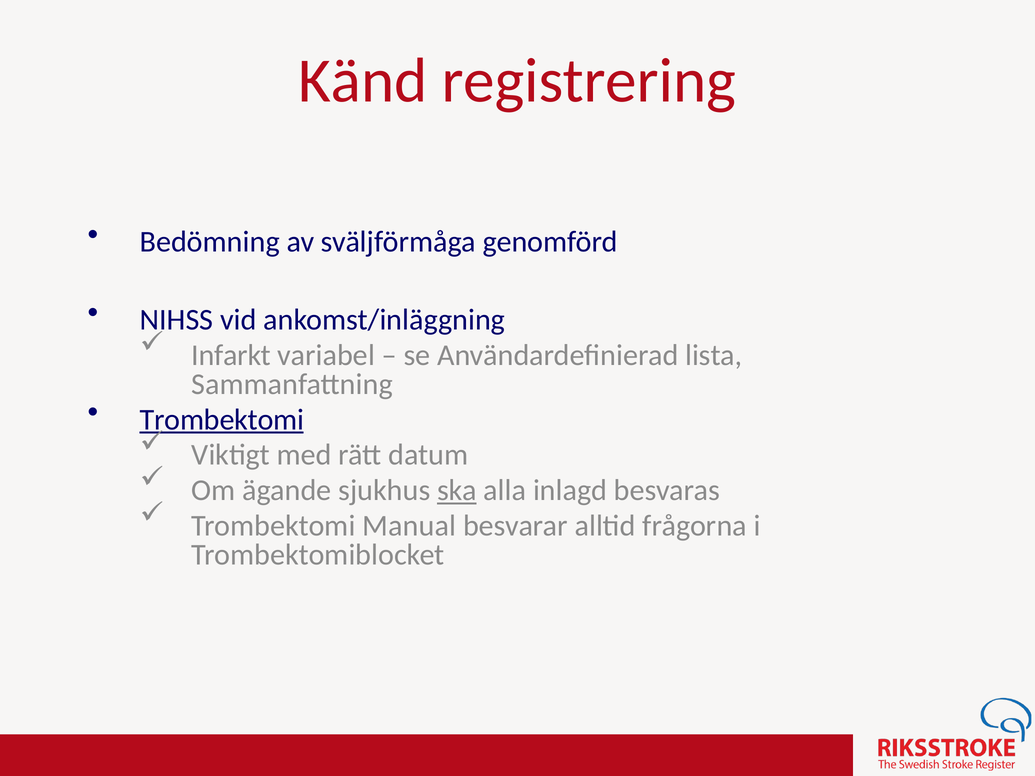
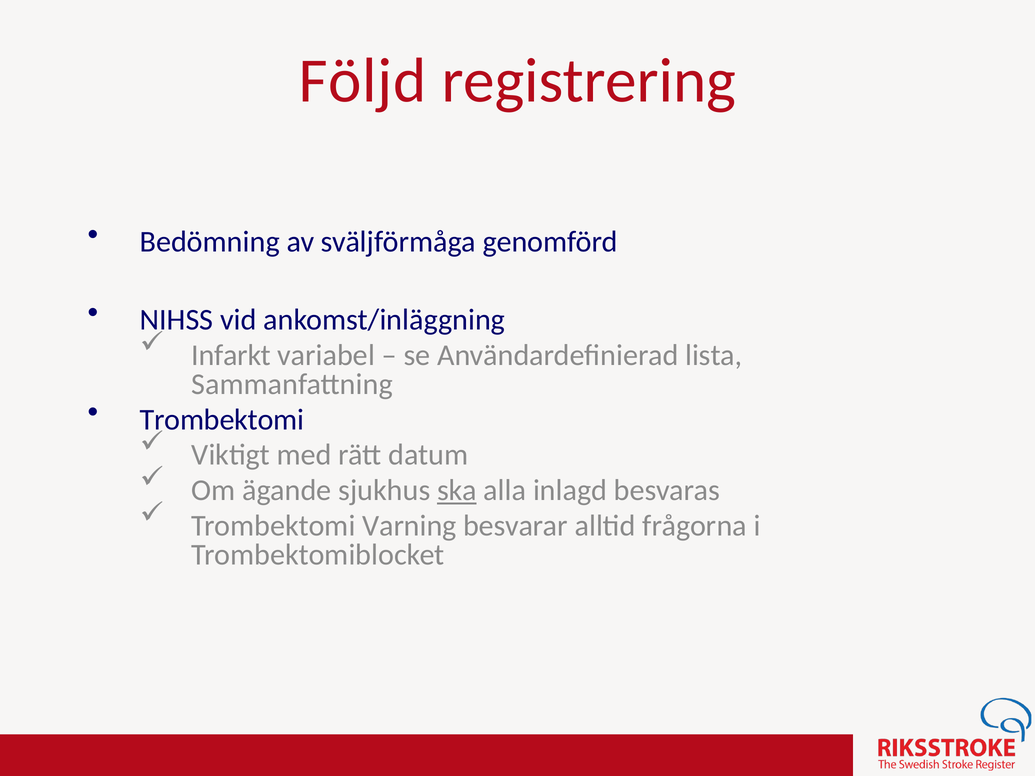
Känd: Känd -> Följd (363, 81)
Trombektomi underline: present -> none (222, 420)
Manual: Manual -> Varning (409, 526)
